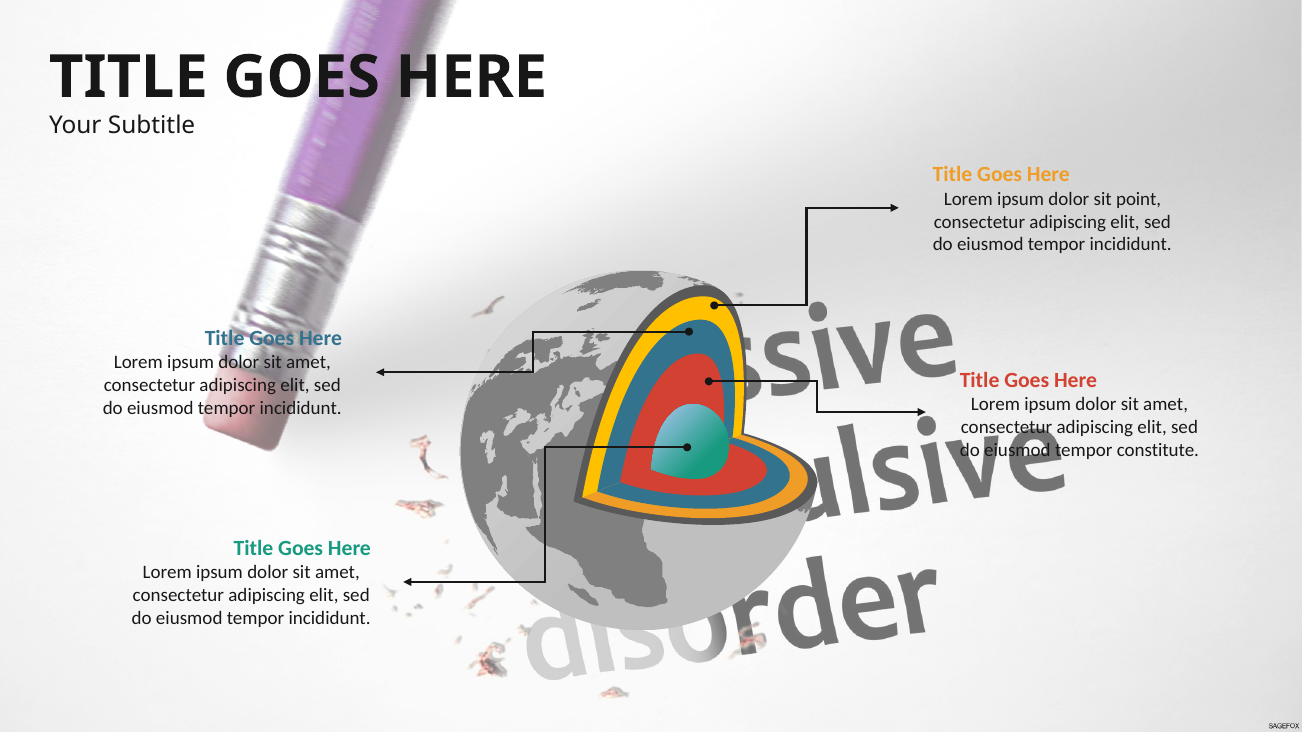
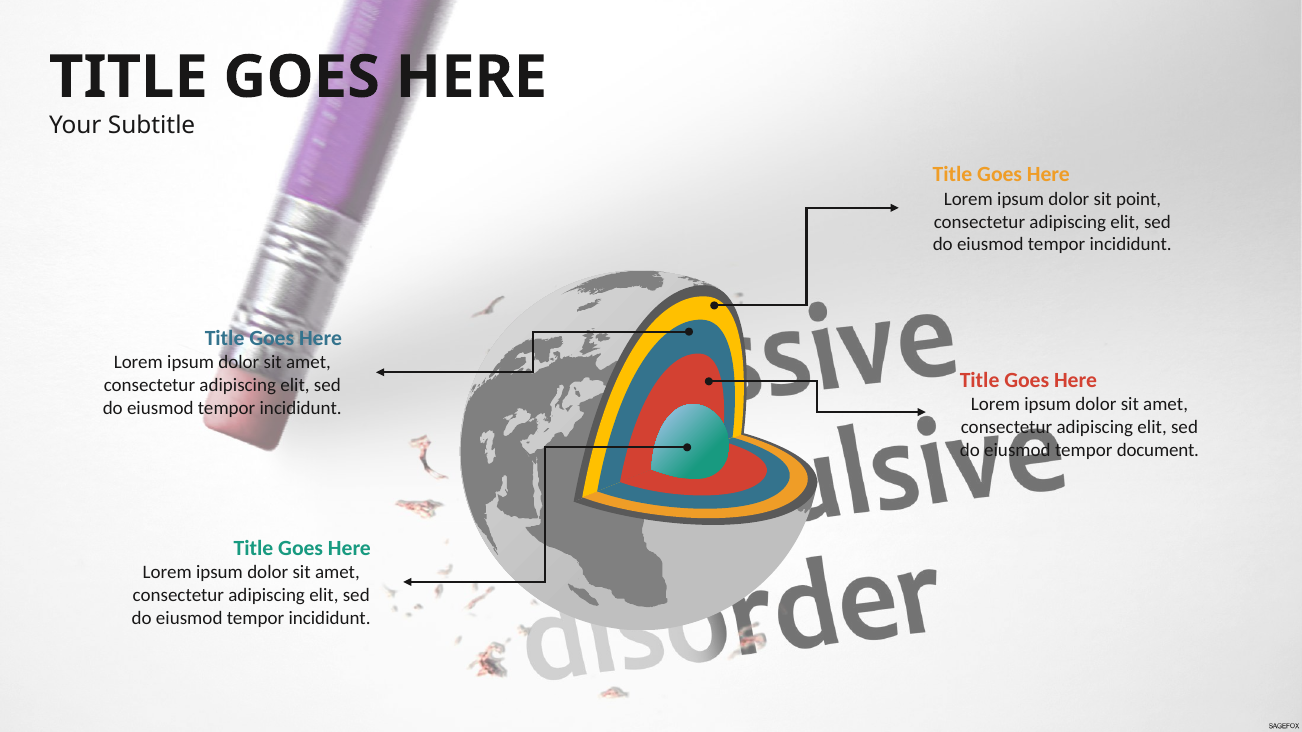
constitute: constitute -> document (1158, 450)
